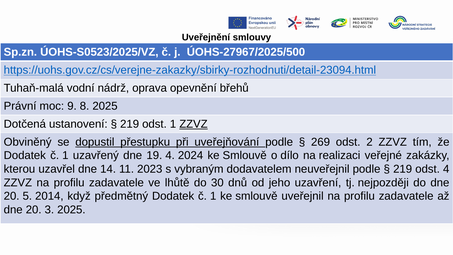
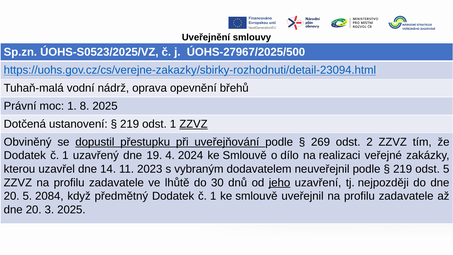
moc 9: 9 -> 1 (72, 106)
odst 4: 4 -> 5 (446, 169)
jeho underline: none -> present (280, 182)
2014: 2014 -> 2084 (49, 196)
